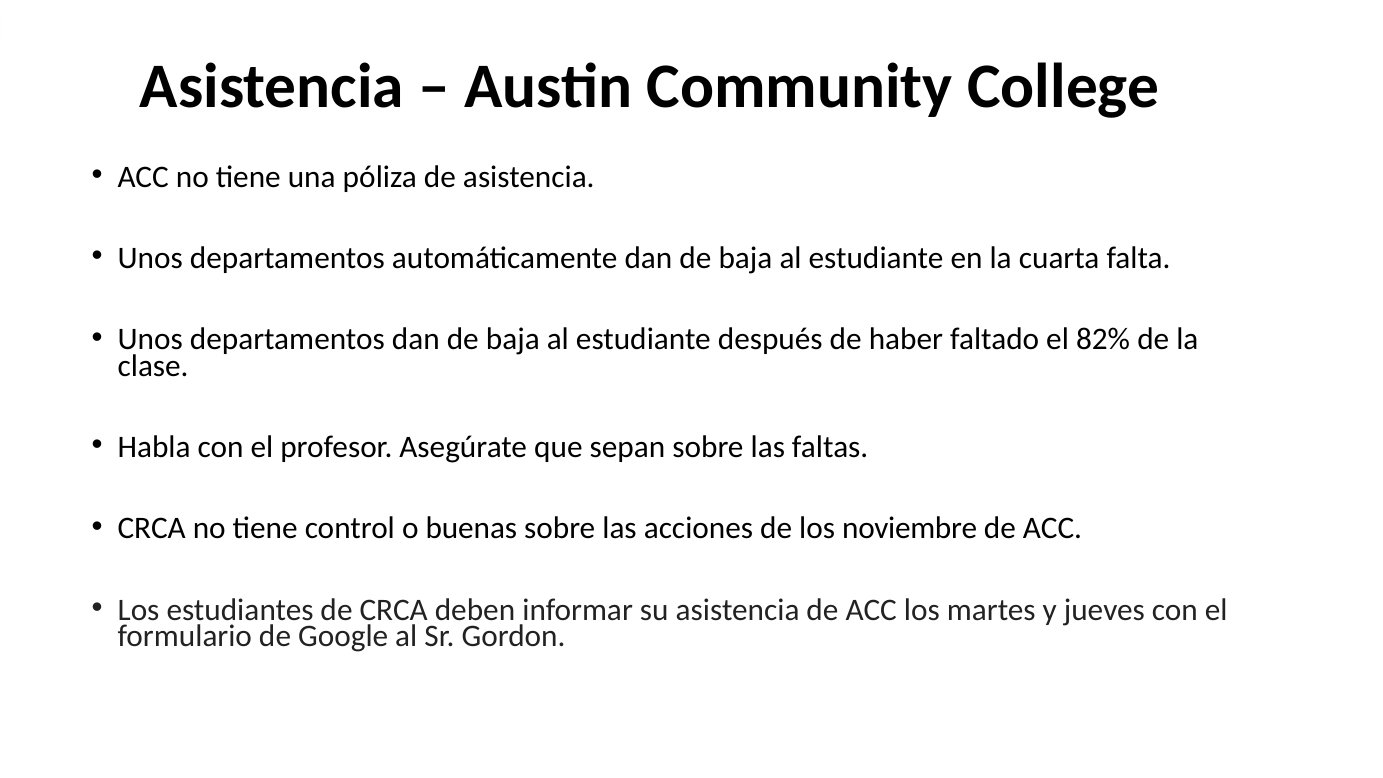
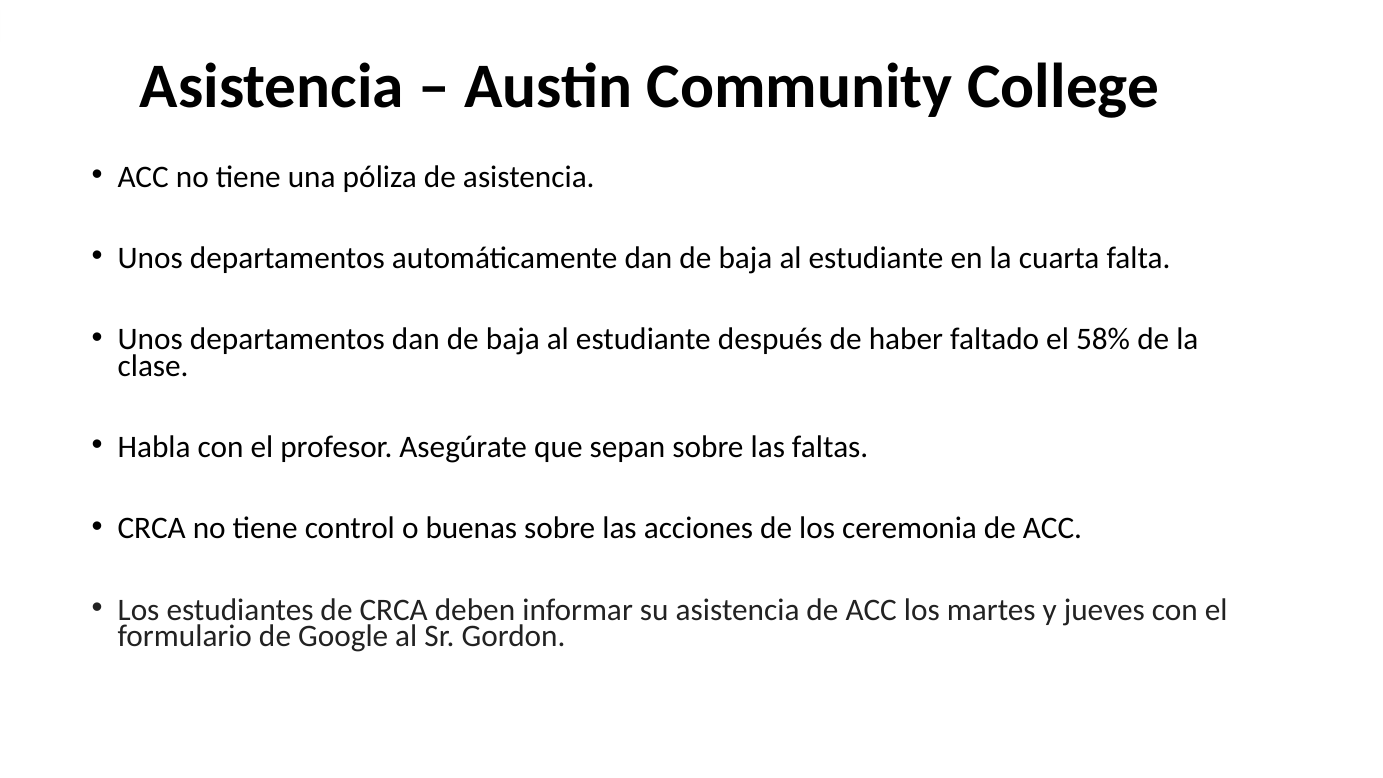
82%: 82% -> 58% (1103, 339)
noviembre: noviembre -> ceremonia (910, 528)
